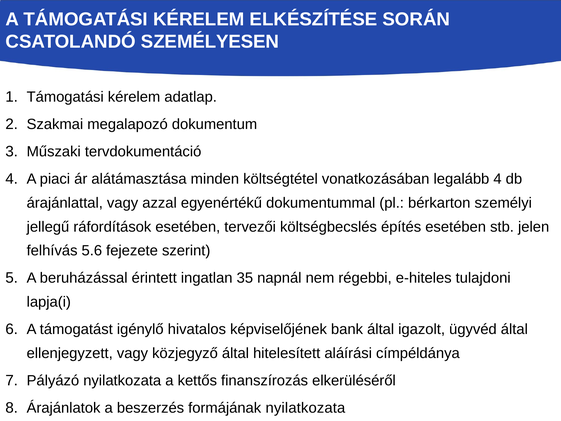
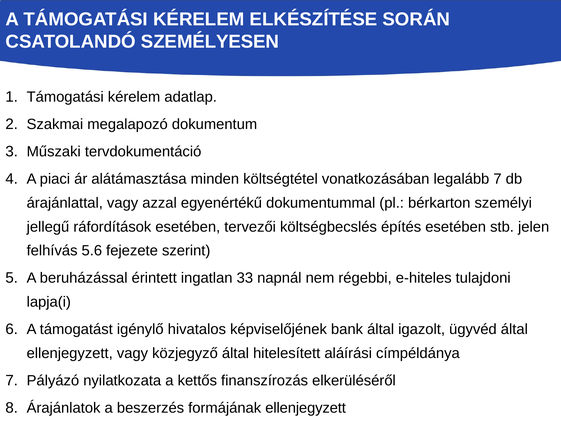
legalább 4: 4 -> 7 (498, 179)
35: 35 -> 33 (245, 278)
formájának nyilatkozata: nyilatkozata -> ellenjegyzett (306, 408)
